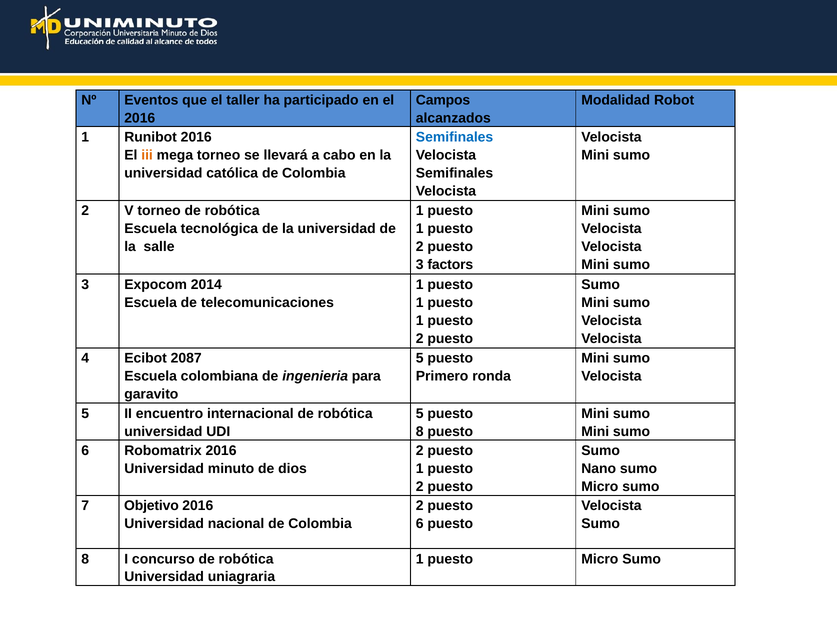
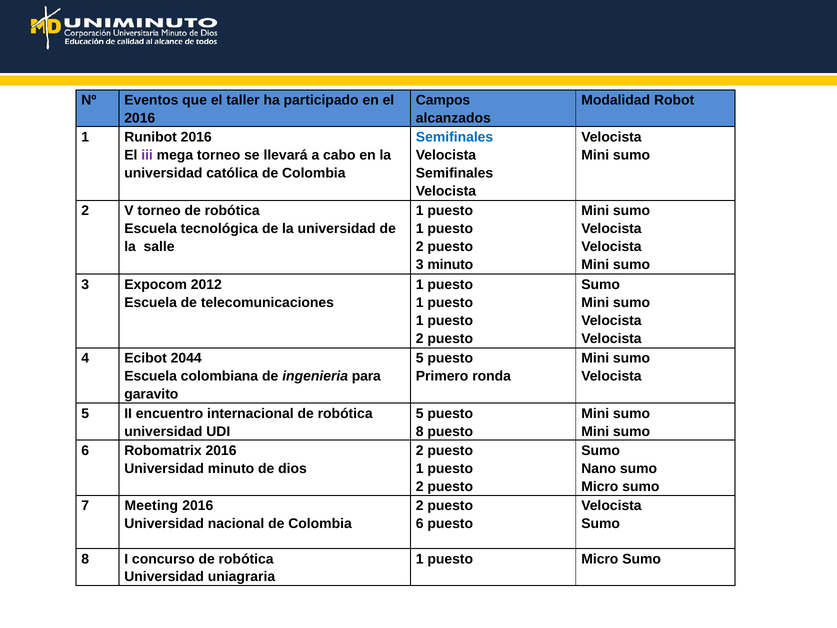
iii colour: orange -> purple (147, 155)
3 factors: factors -> minuto (450, 265)
2014: 2014 -> 2012 (206, 284)
2087: 2087 -> 2044 (186, 358)
Objetivo: Objetivo -> Meeting (151, 506)
